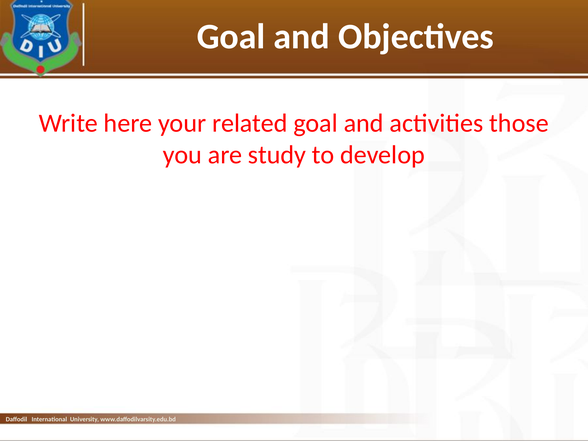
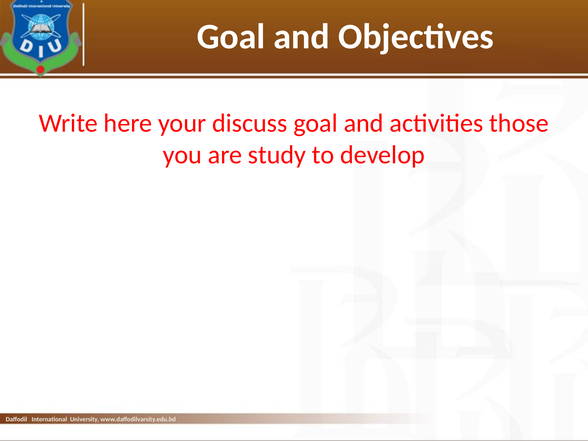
related: related -> discuss (250, 123)
